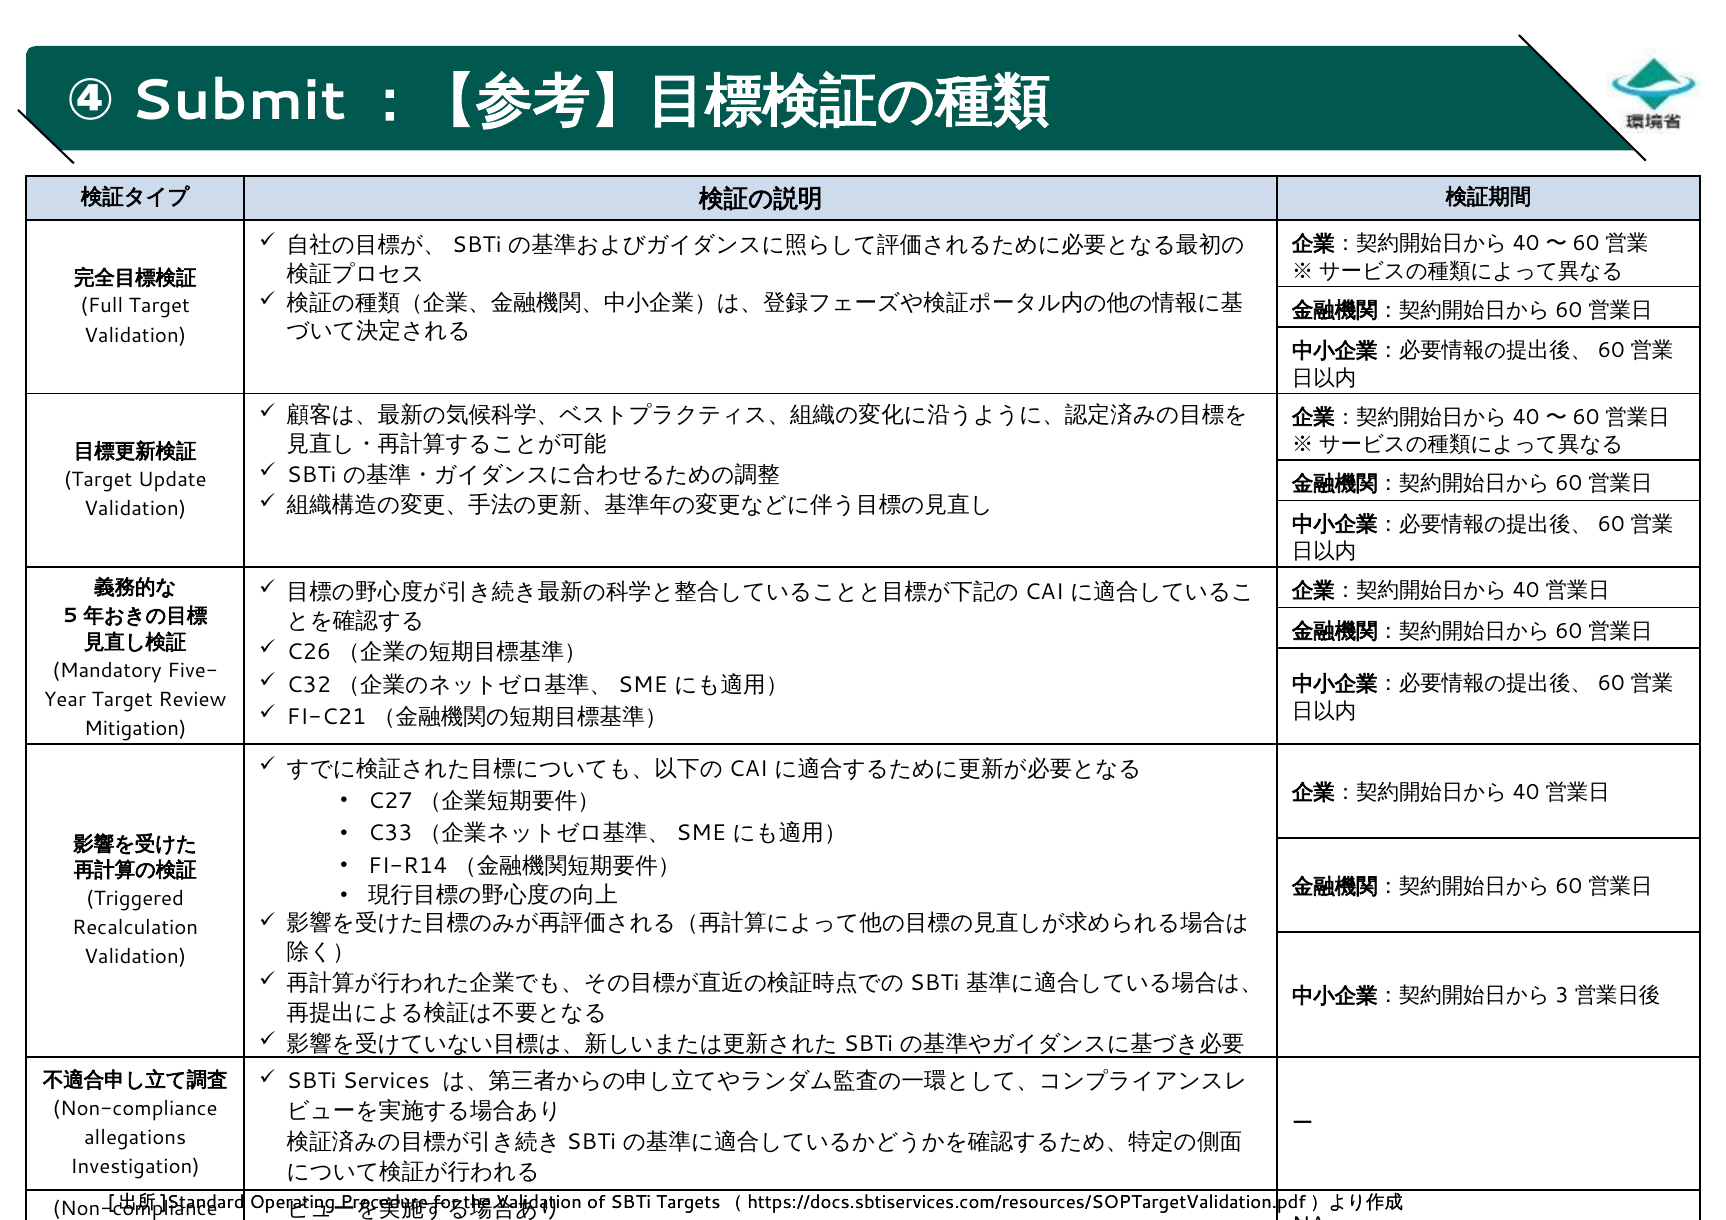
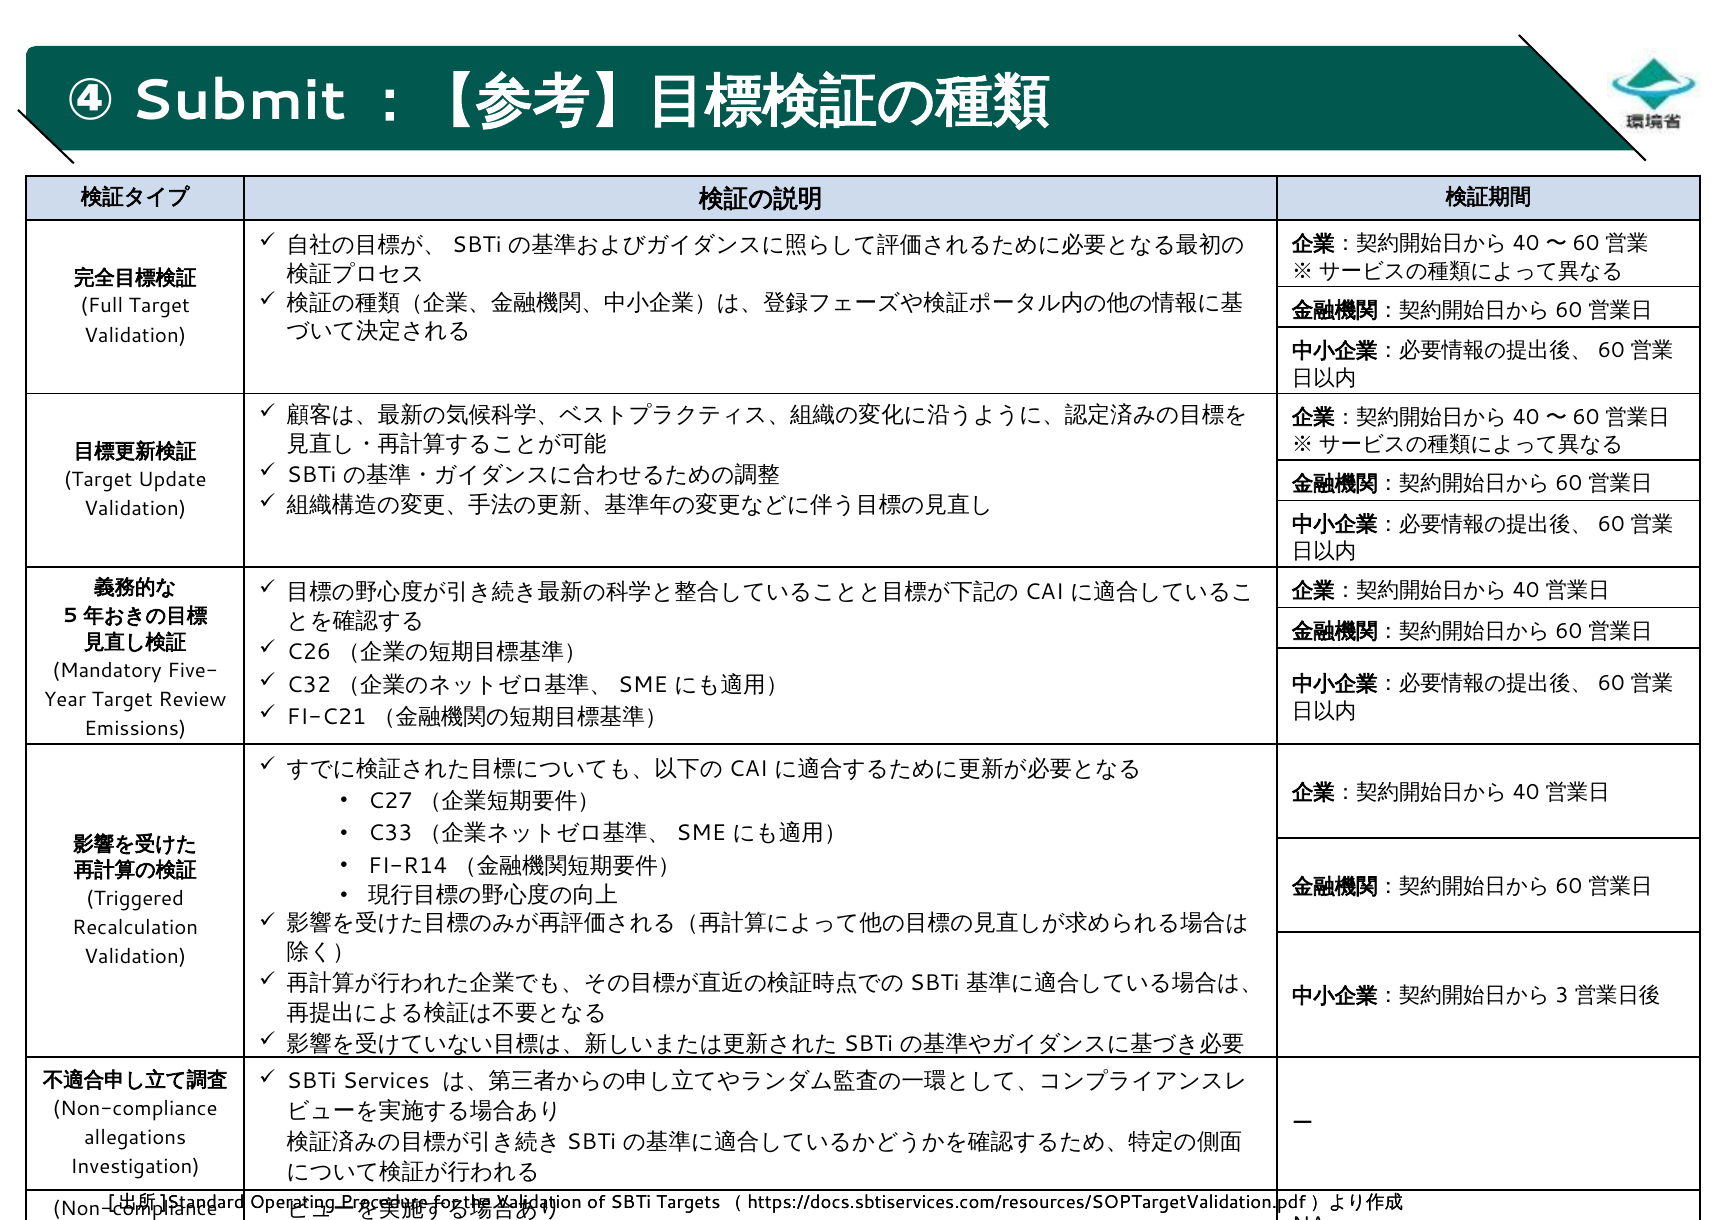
Mitigation: Mitigation -> Emissions (135, 729)
